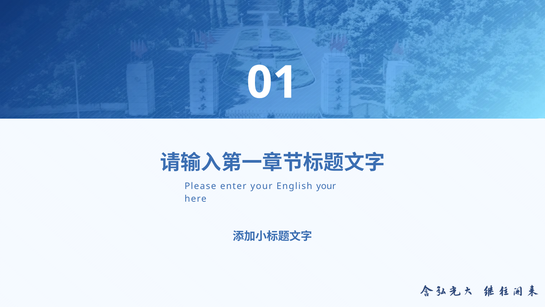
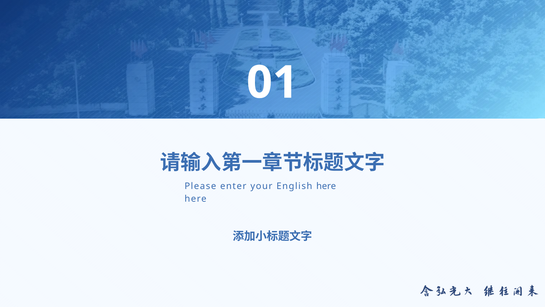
English your: your -> here (326, 186)
